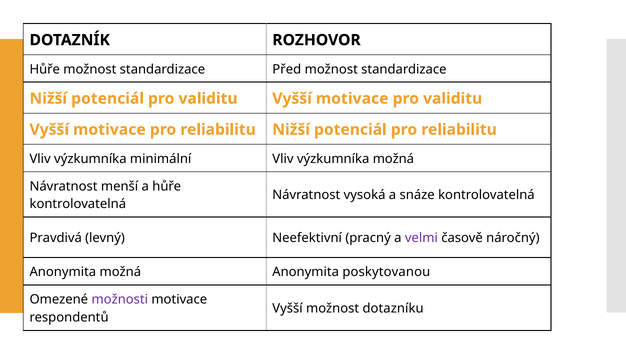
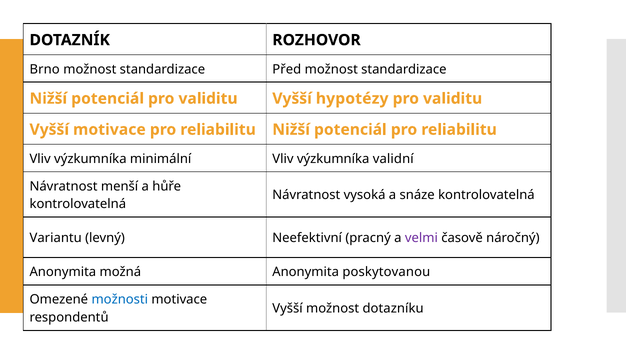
Hůře: Hůře -> Brno (45, 69)
motivace: motivace -> hypotézy (352, 99)
výzkumníka možná: možná -> validní (393, 159)
Pravdivá: Pravdivá -> Variantu (56, 238)
možnosti colour: purple -> blue (120, 300)
